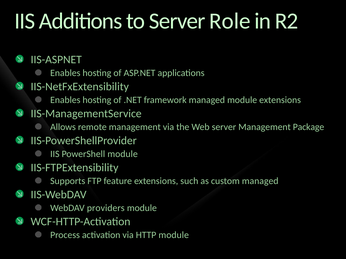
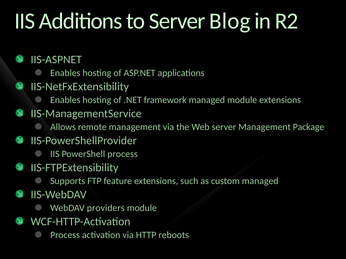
Role: Role -> Blog (230, 21)
PowerShell module: module -> process (123, 154)
HTTP module: module -> reboots (174, 235)
